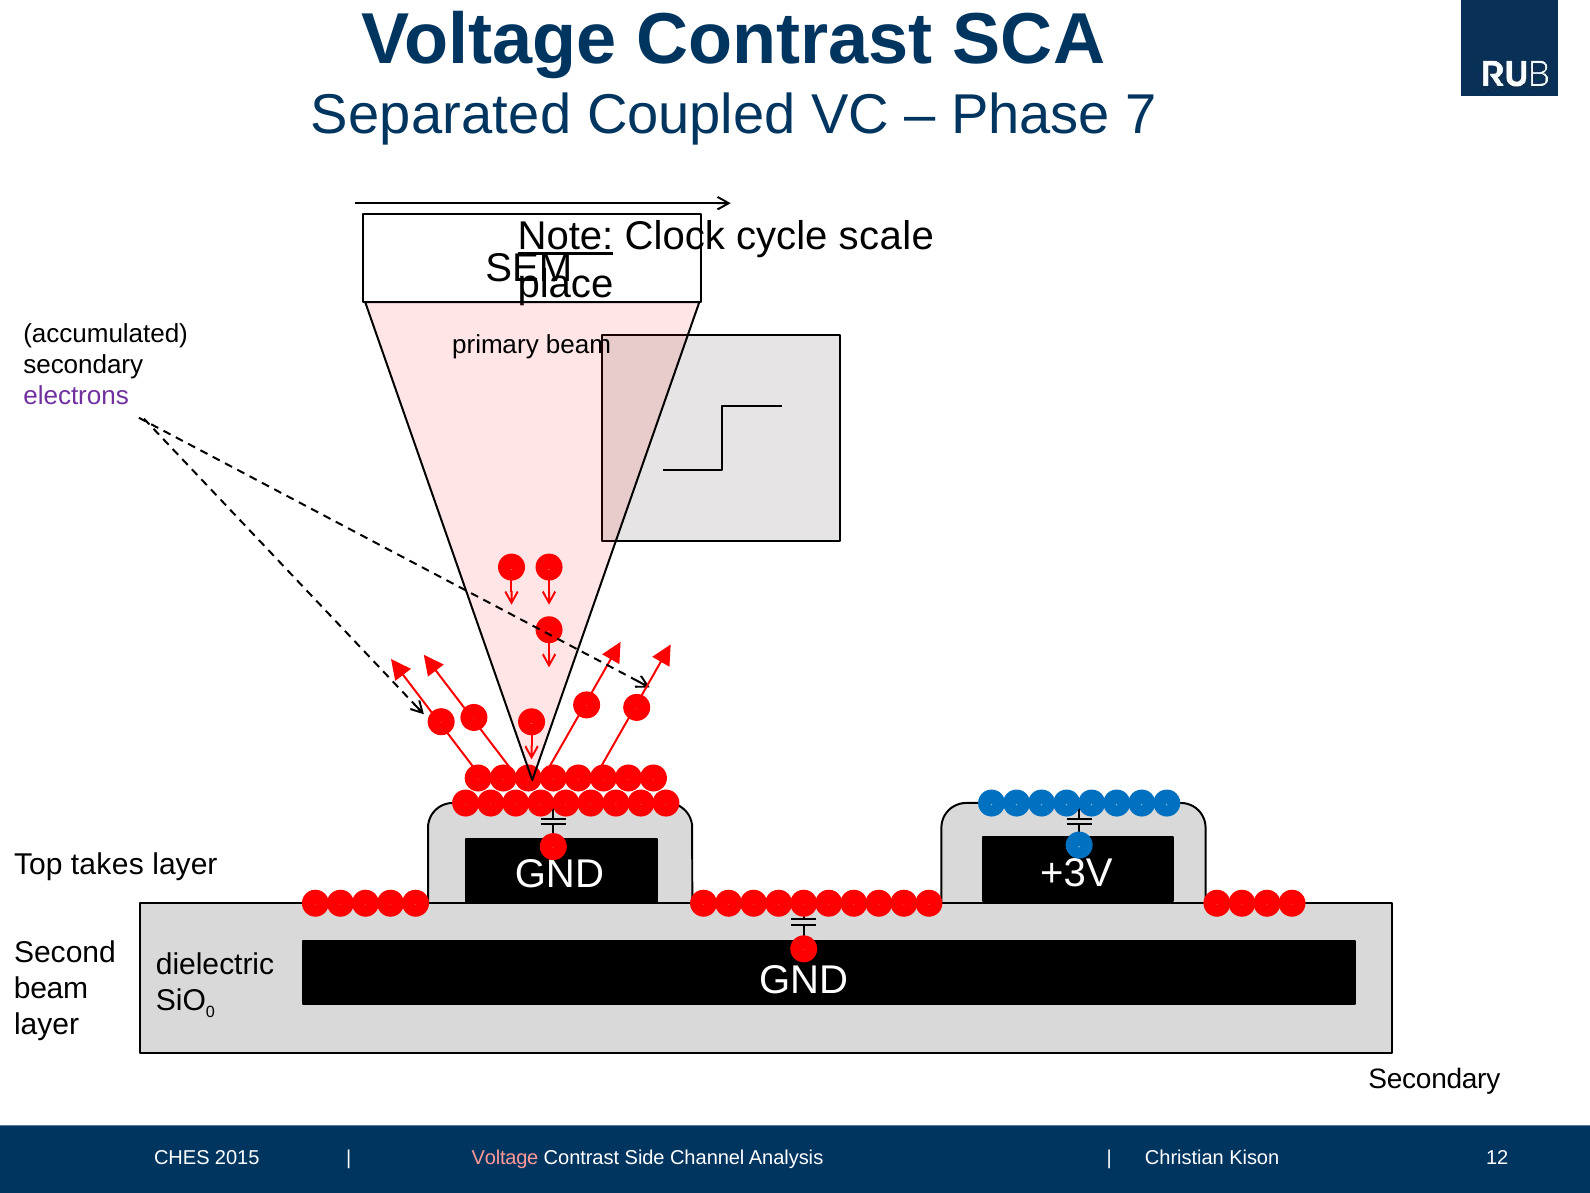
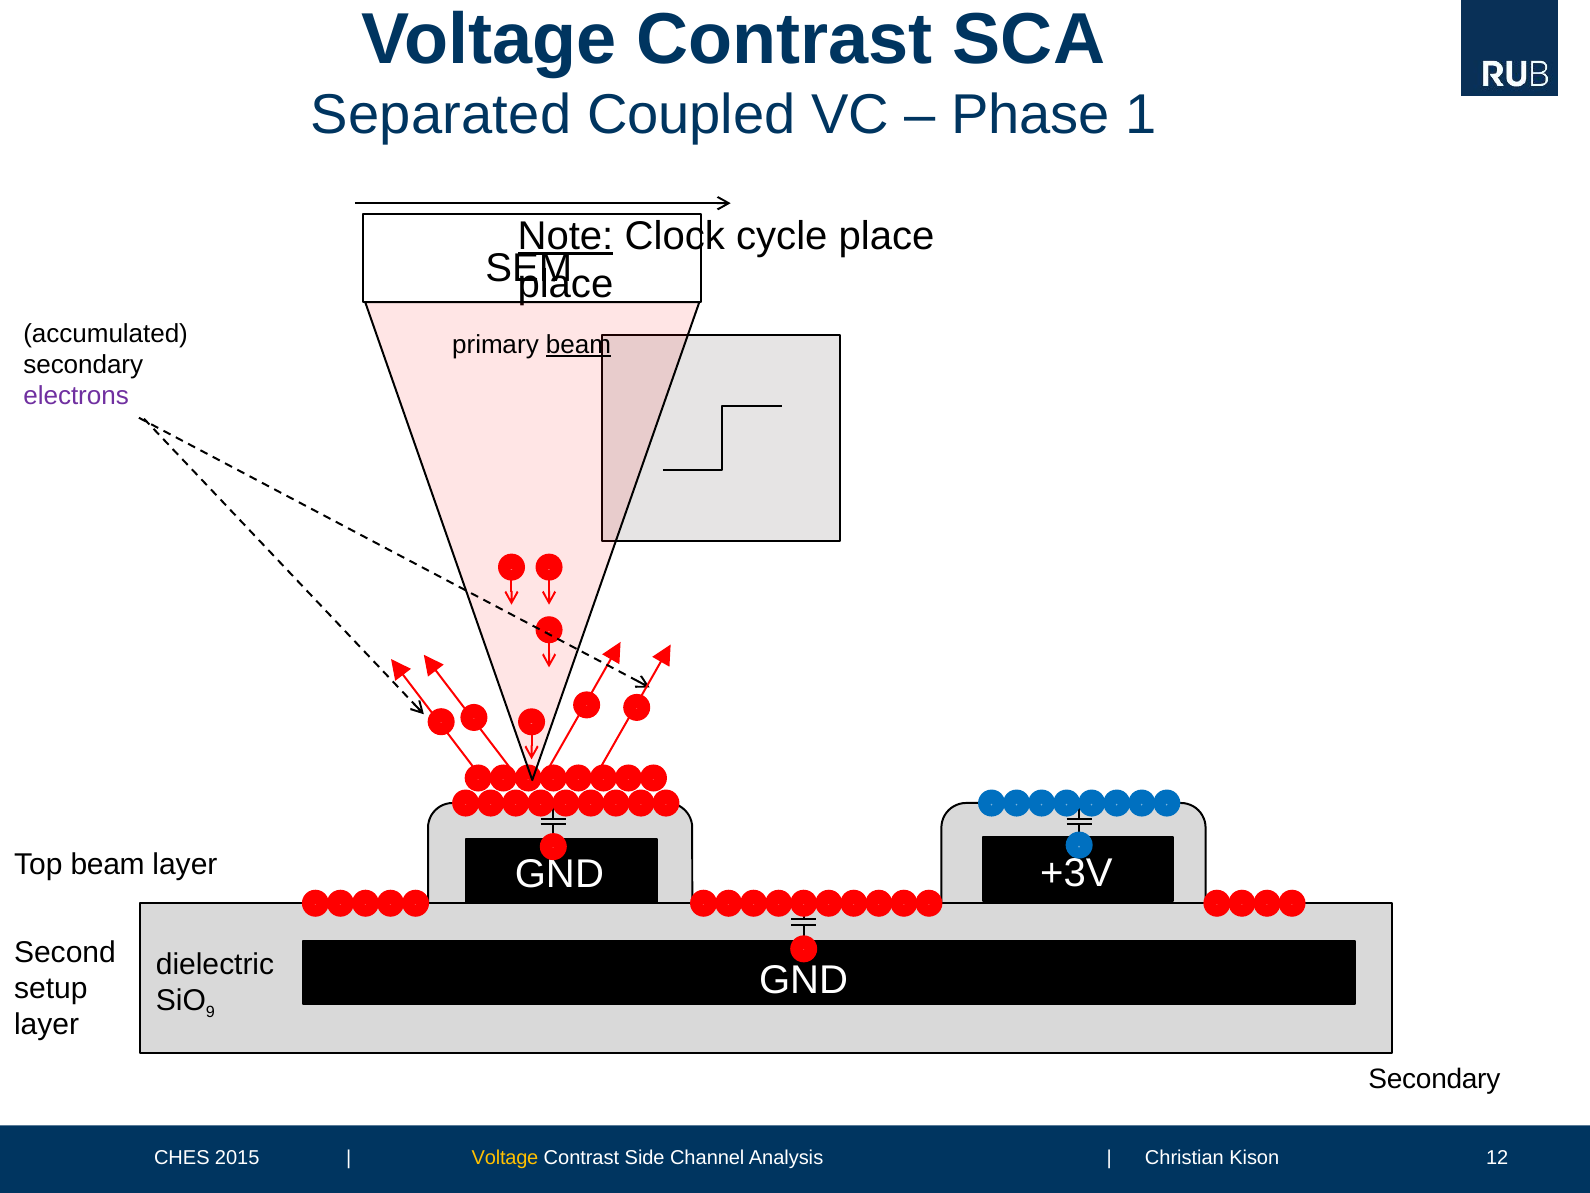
7: 7 -> 1 (1141, 115)
cycle scale: scale -> place (887, 236)
beam underline: none -> present (579, 345)
Top takes: takes -> beam (108, 865)
beam: beam -> setup (51, 989)
0: 0 -> 9 (210, 1012)
Voltage colour: pink -> yellow (505, 1158)
